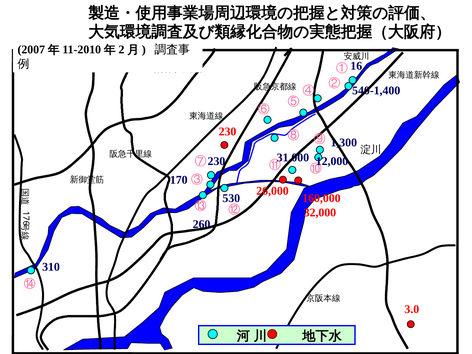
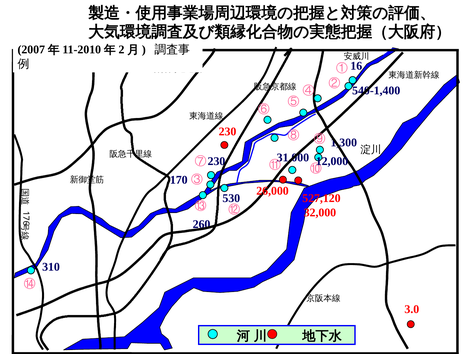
160,000: 160,000 -> 527,120 (321, 198)
